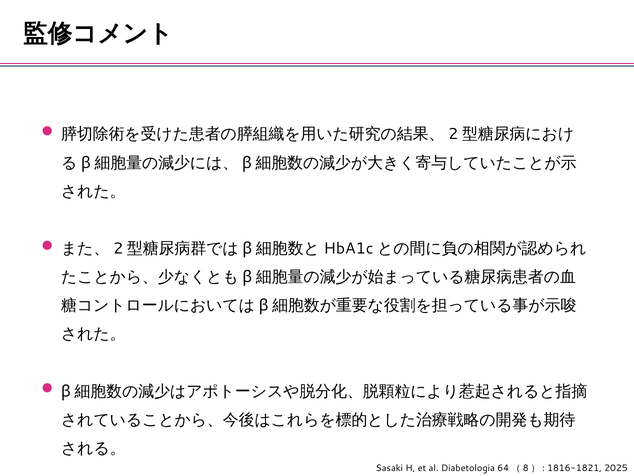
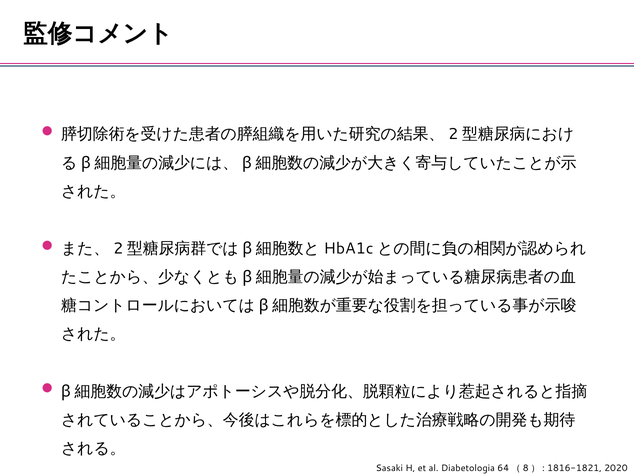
2025: 2025 -> 2020 (616, 467)
